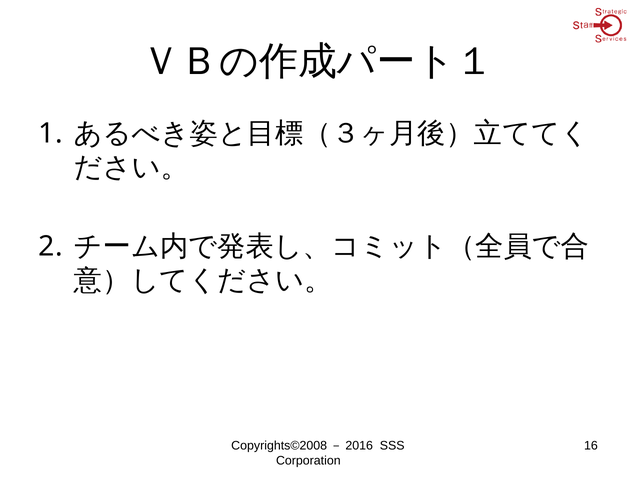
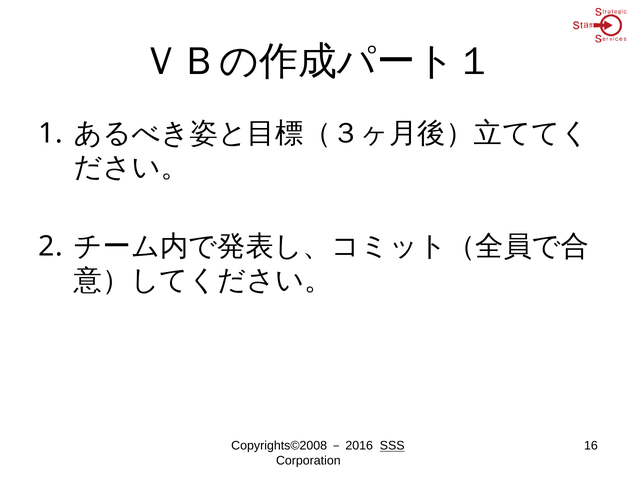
SSS underline: none -> present (392, 446)
